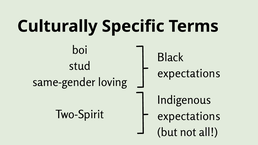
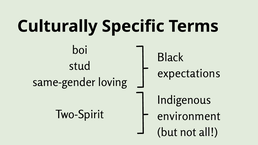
expectations: expectations -> environment (189, 116)
